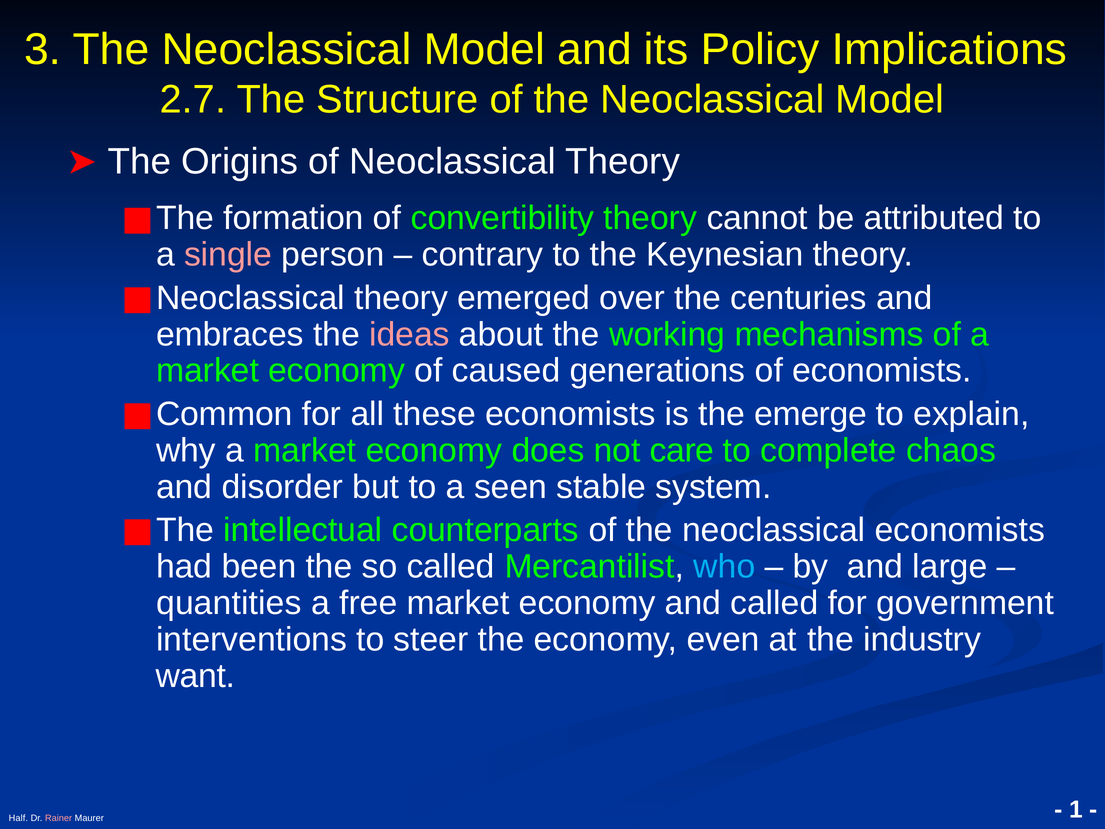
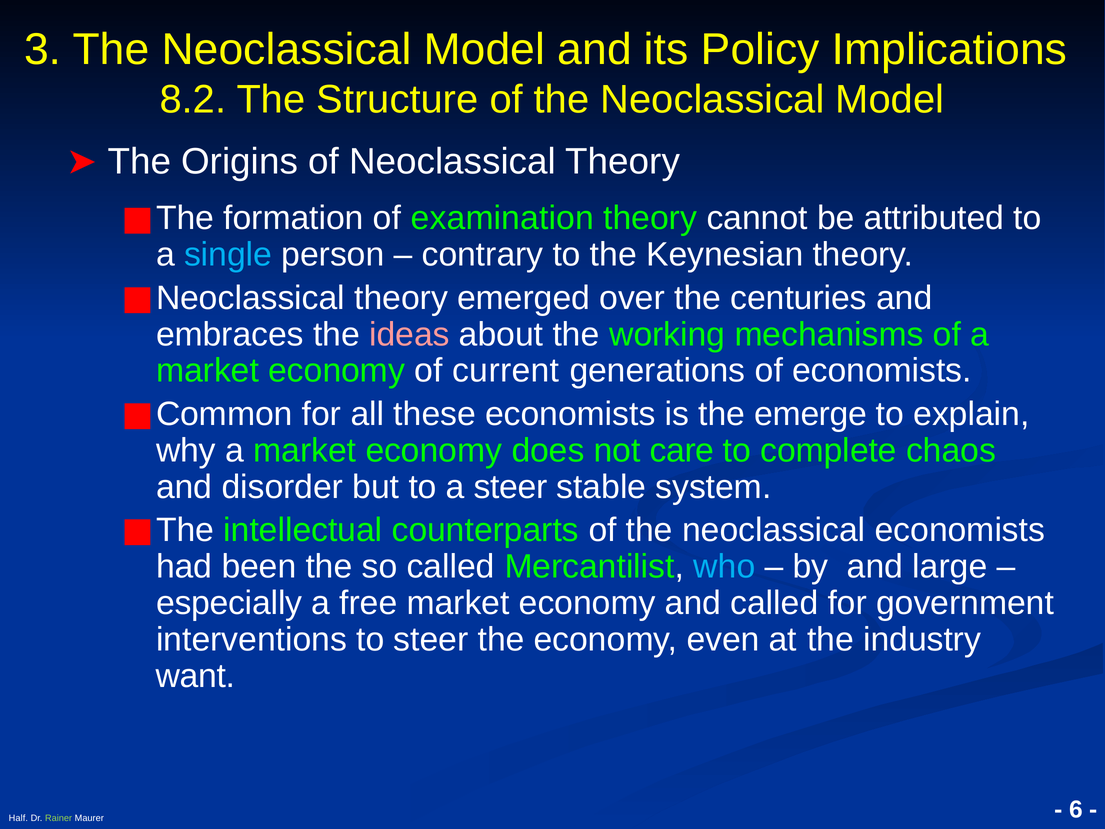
2.7: 2.7 -> 8.2 (193, 100)
convertibility: convertibility -> examination (502, 218)
single colour: pink -> light blue (228, 255)
caused: caused -> current (506, 371)
a seen: seen -> steer (511, 487)
quantities: quantities -> especially (229, 603)
1: 1 -> 6 (1076, 810)
Rainer colour: pink -> light green (59, 818)
